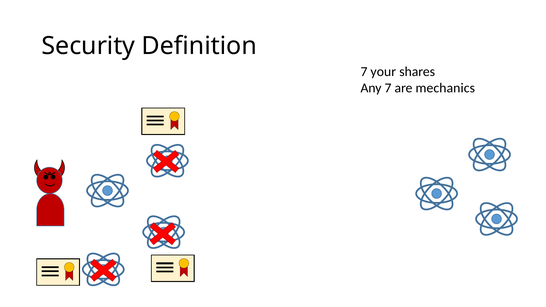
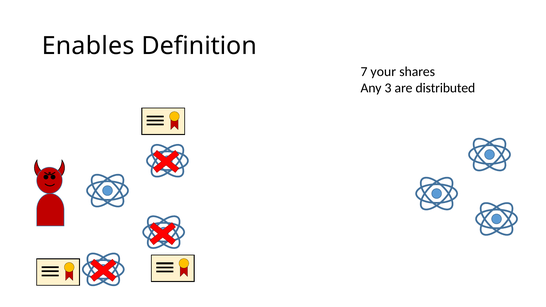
Security: Security -> Enables (88, 46)
Any 7: 7 -> 3 (388, 88)
mechanics: mechanics -> distributed (445, 88)
